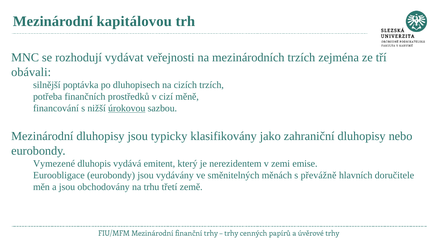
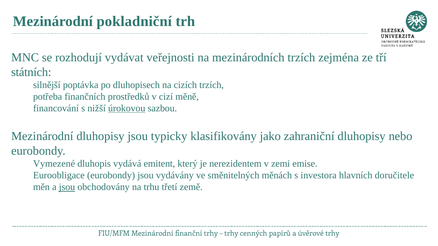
kapitálovou: kapitálovou -> pokladniční (134, 21)
obávali: obávali -> státních (31, 72)
převážně: převážně -> investora (319, 176)
jsou underline: none -> present (67, 187)
